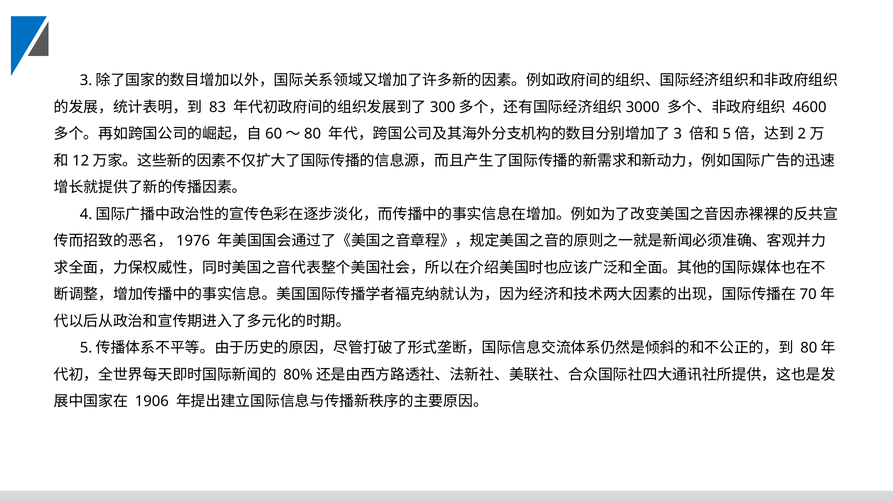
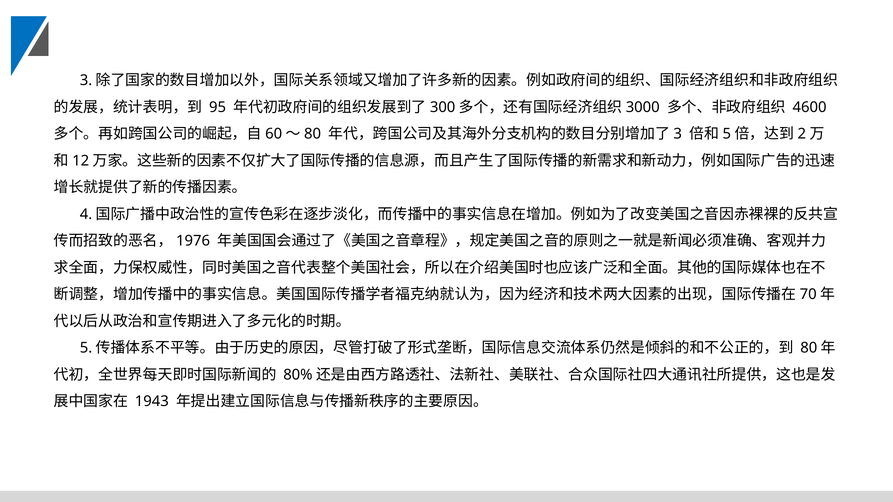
83: 83 -> 95 (218, 107)
1906: 1906 -> 1943 (152, 402)
